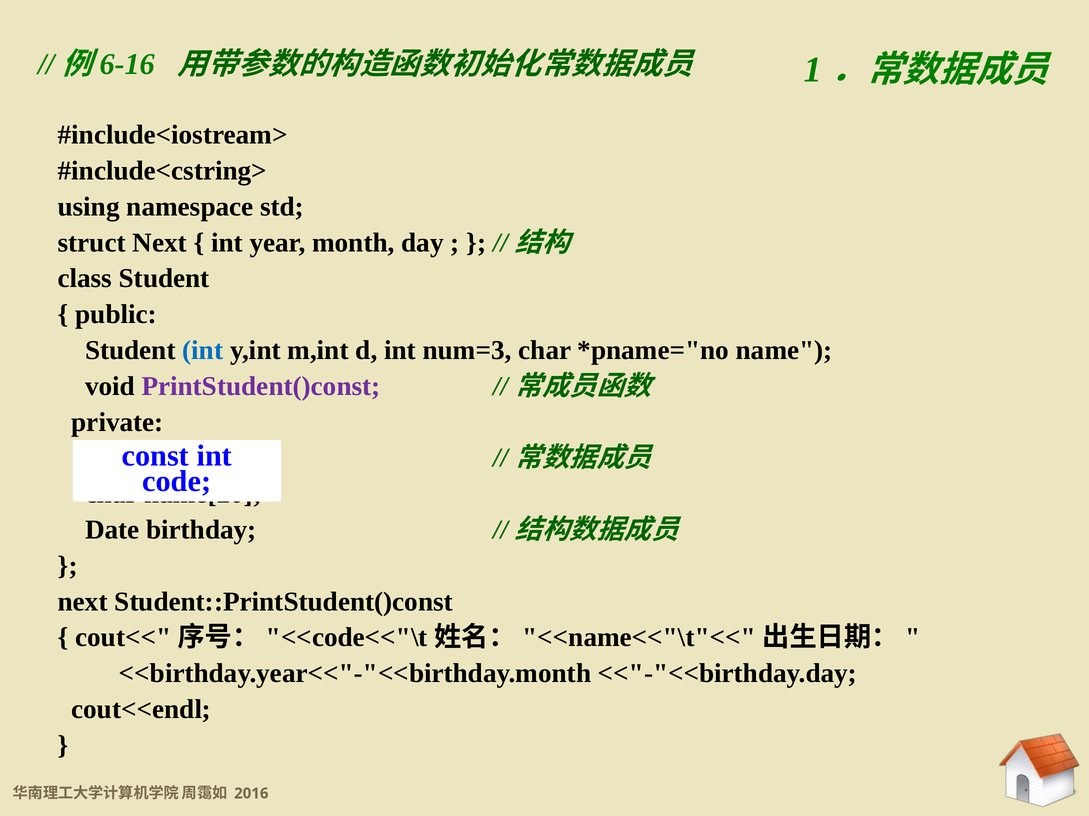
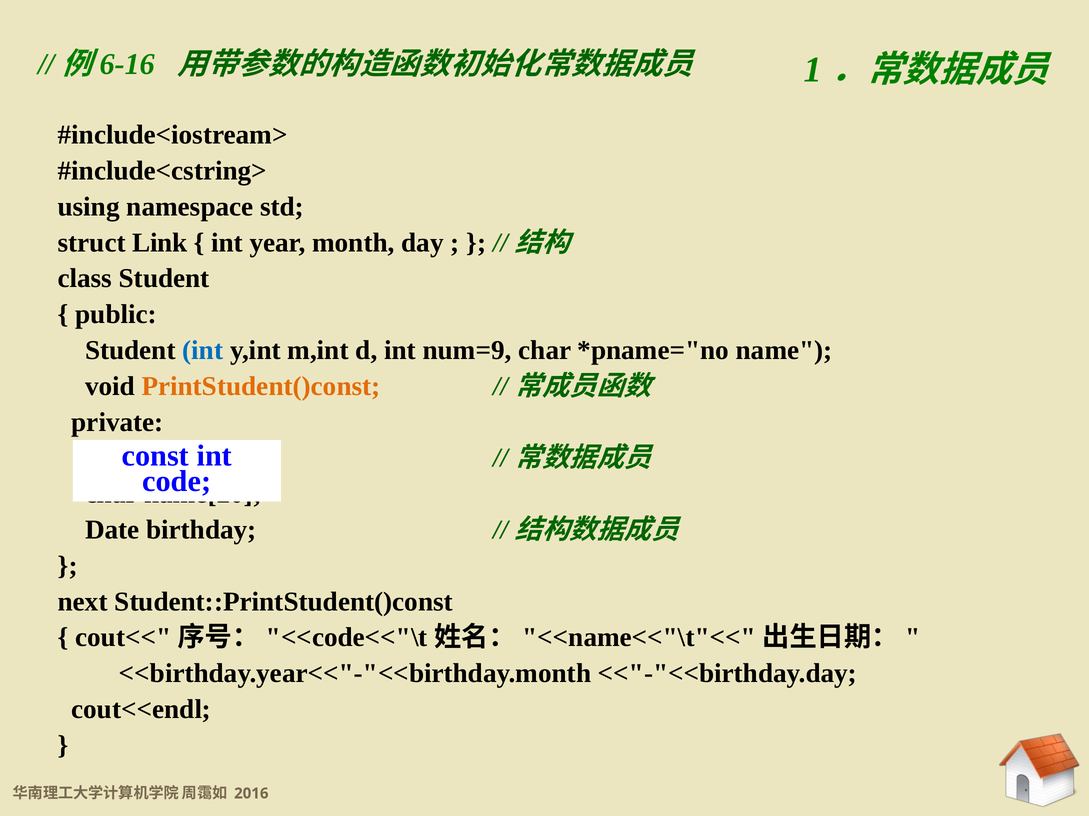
struct Next: Next -> Link (160, 243)
num=3: num=3 -> num=9 (467, 351)
PrintStudent()const colour: purple -> orange (261, 387)
